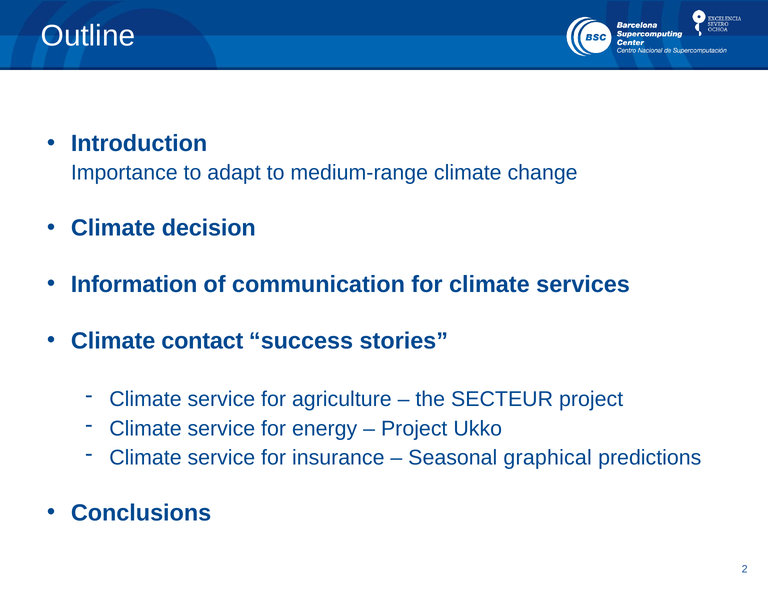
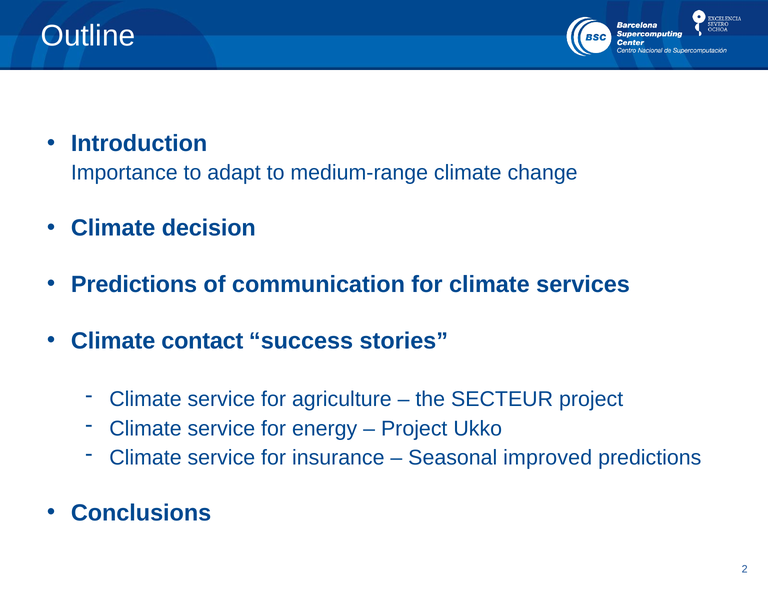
Information: Information -> Predictions (134, 284)
graphical: graphical -> improved (548, 457)
